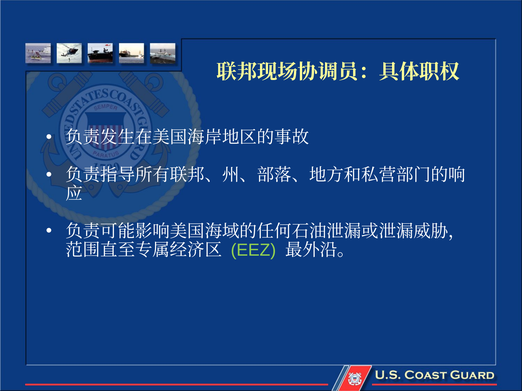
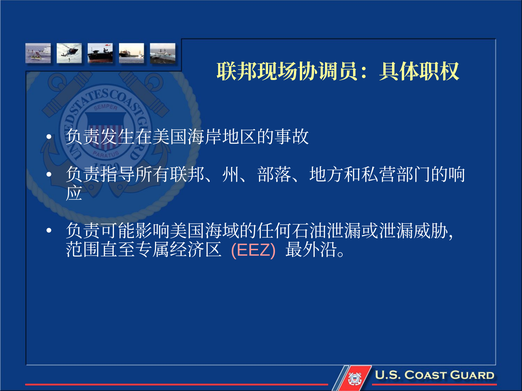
EEZ colour: light green -> pink (253, 250)
